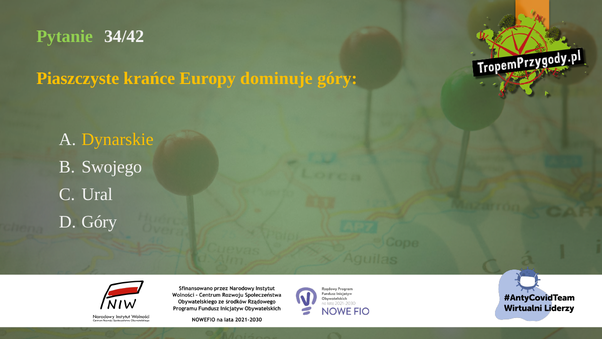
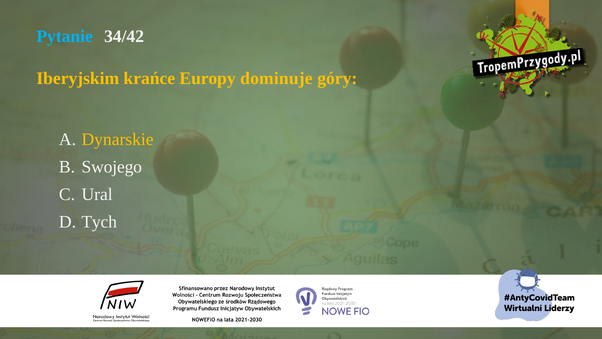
Pytanie colour: light green -> light blue (65, 36)
Piaszczyste: Piaszczyste -> Iberyjskim (78, 79)
D Góry: Góry -> Tych (99, 222)
